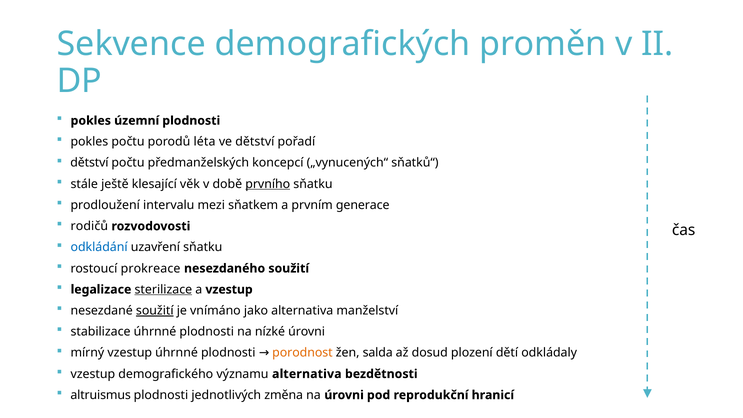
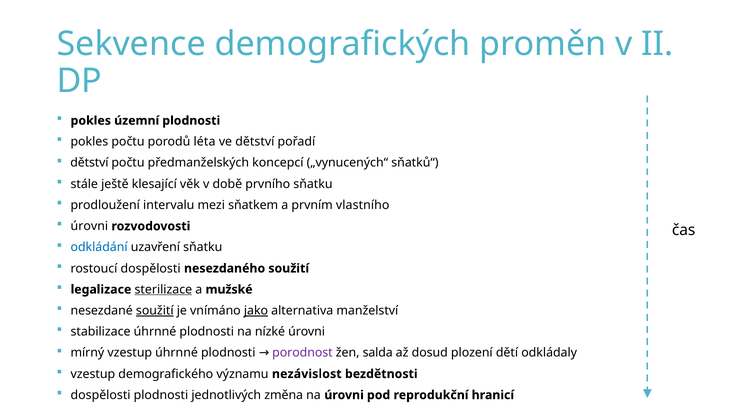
prvního underline: present -> none (268, 184)
generace: generace -> vlastního (363, 205)
rodičů: rodičů -> úrovni (89, 226)
rostoucí prokreace: prokreace -> dospělosti (151, 268)
a vzestup: vzestup -> mužské (229, 289)
jako underline: none -> present (256, 311)
porodnost colour: orange -> purple (302, 353)
významu alternativa: alternativa -> nezávislost (307, 374)
altruismus: altruismus -> dospělosti (101, 395)
